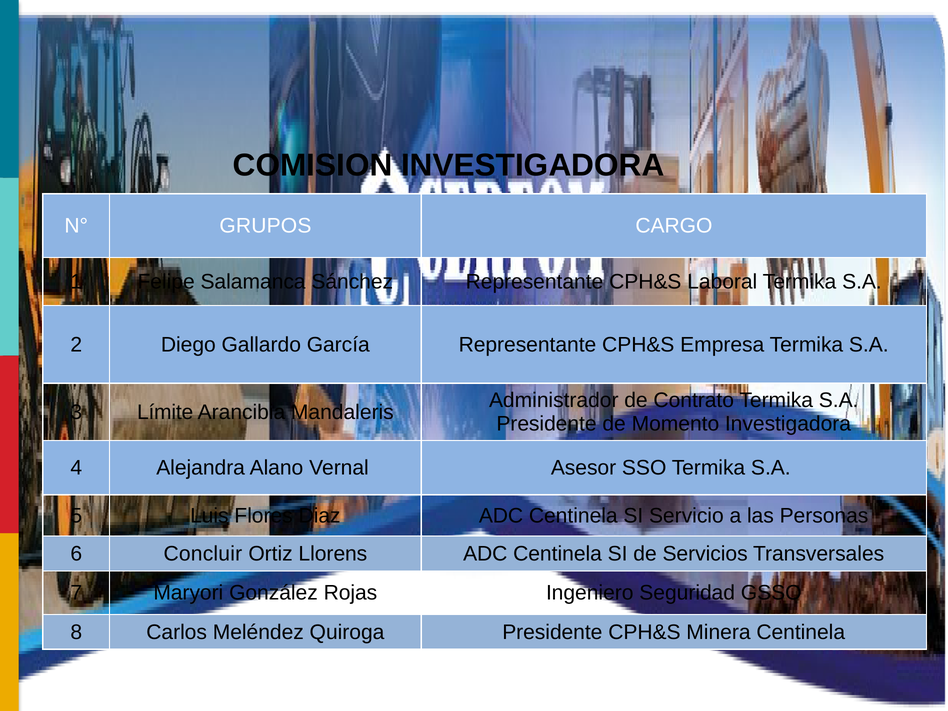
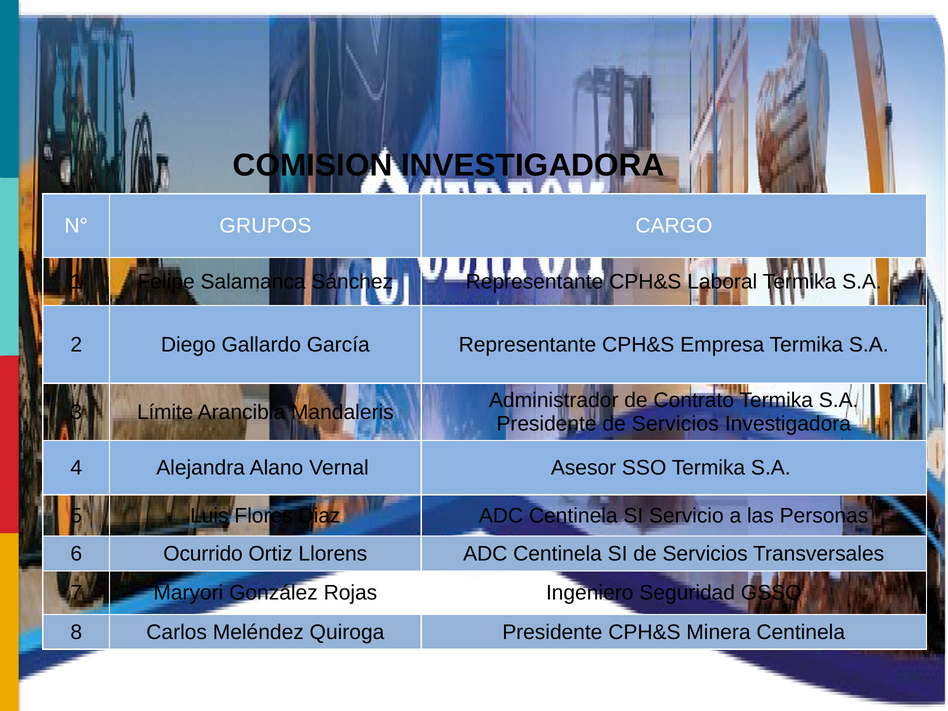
Presidente de Momento: Momento -> Servicios (675, 424)
Concluir: Concluir -> Ocurrido (203, 554)
